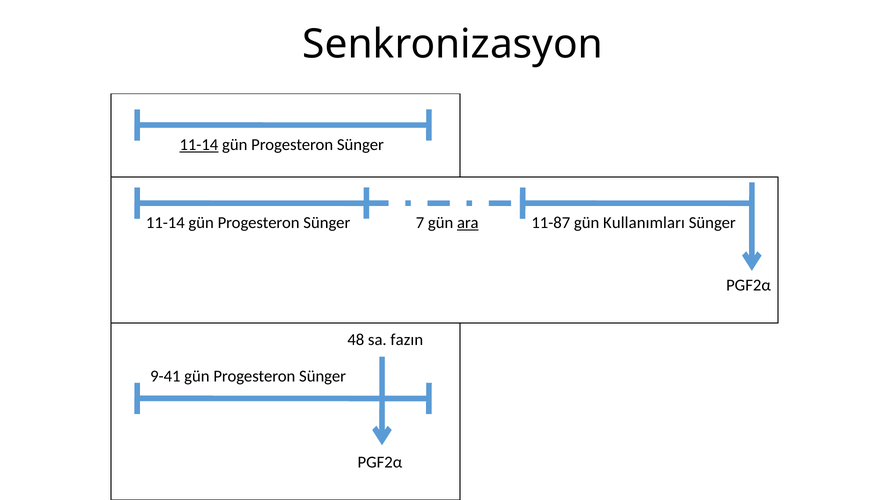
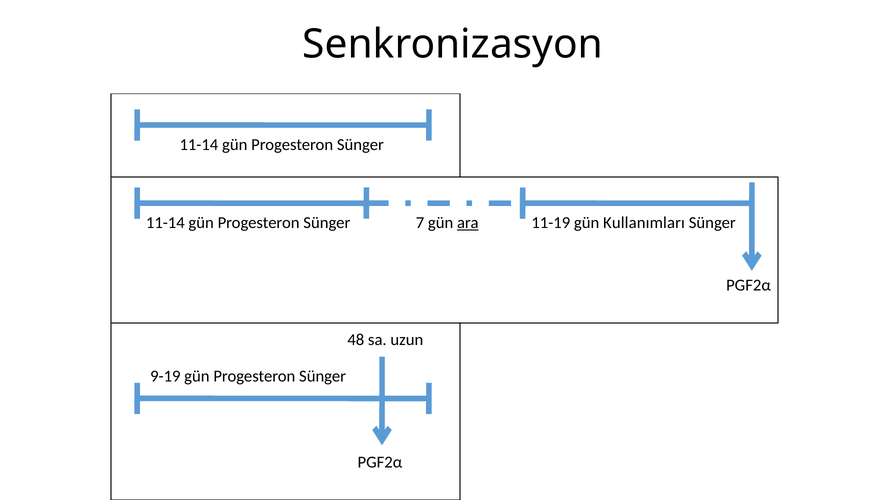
11-14 underline: present -> none (199, 145)
11-87: 11-87 -> 11-19 (551, 223)
fazın: fazın -> uzun (407, 340)
9-41: 9-41 -> 9-19 (165, 376)
